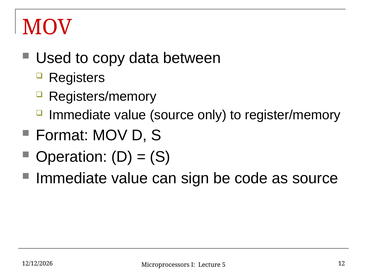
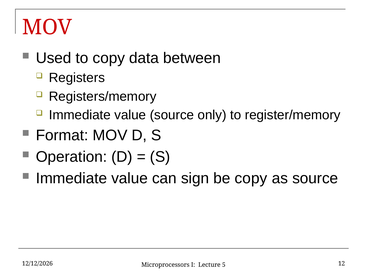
be code: code -> copy (251, 178)
